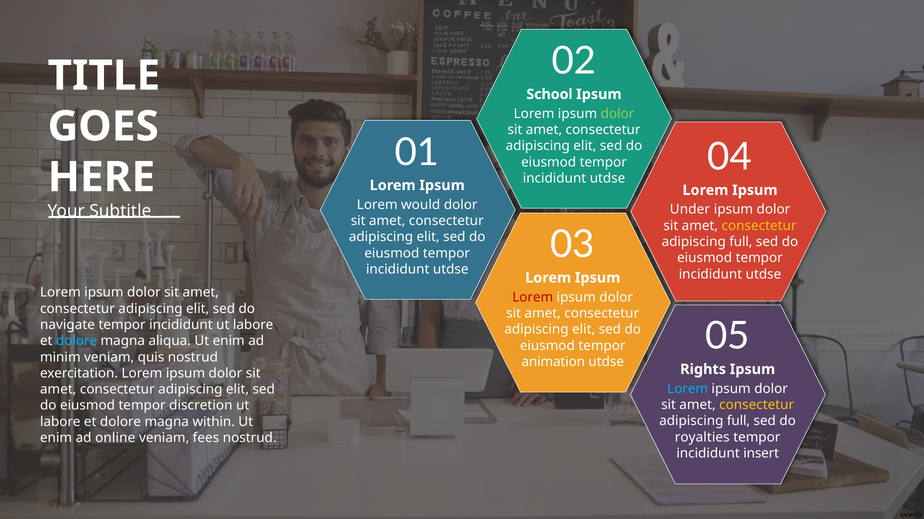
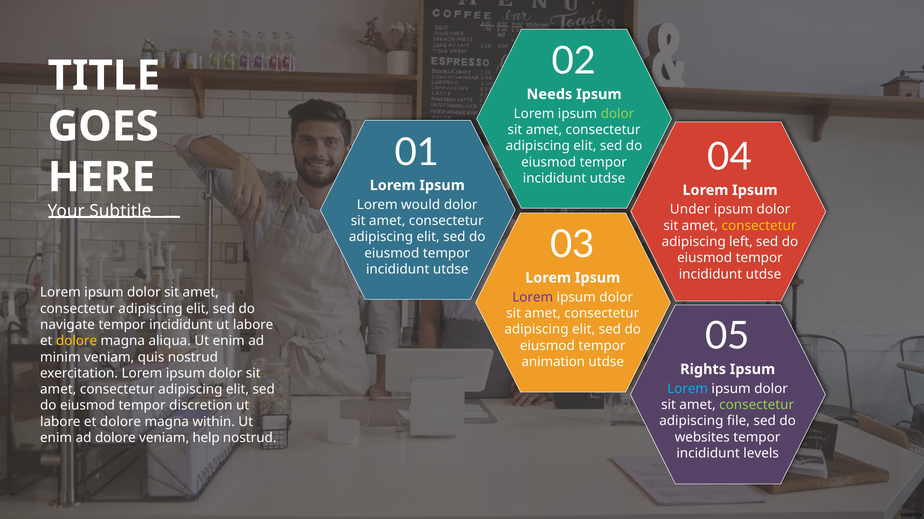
School: School -> Needs (549, 94)
full: full -> left (741, 242)
Lorem colour: red -> purple (533, 298)
dolore colour: light blue -> yellow (77, 341)
consectetur colour: yellow -> light green (757, 405)
full: full -> file (738, 422)
royalties: royalties -> websites (702, 438)
ad online: online -> dolore (115, 438)
fees: fees -> help (206, 438)
insert: insert -> levels (761, 454)
